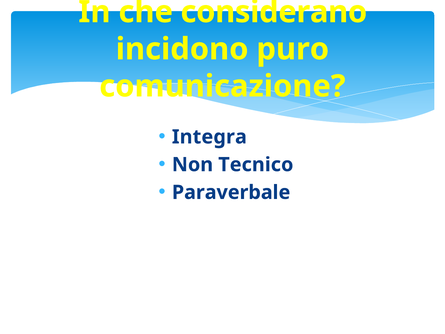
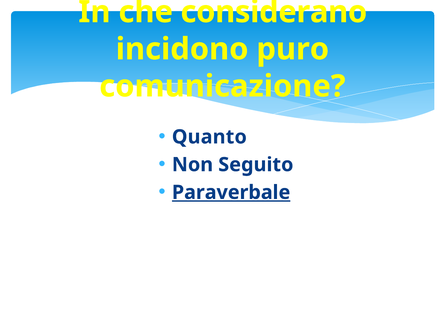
Integra: Integra -> Quanto (209, 137)
Tecnico: Tecnico -> Seguito (256, 165)
Paraverbale underline: none -> present (231, 192)
